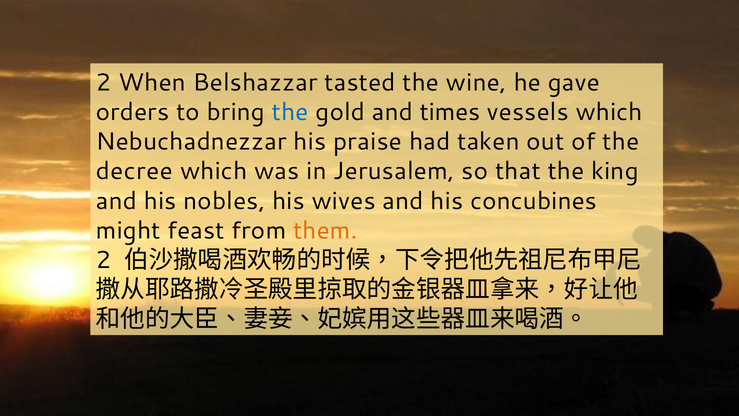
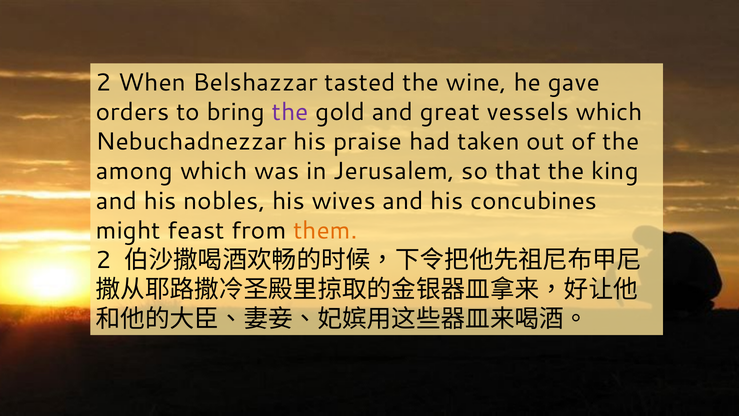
the colour: blue -> purple (290, 112)
times: times -> great (450, 112)
decree: decree -> among (134, 171)
